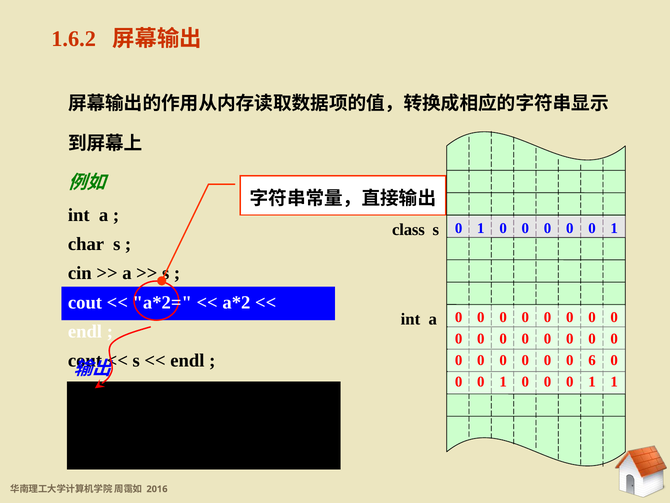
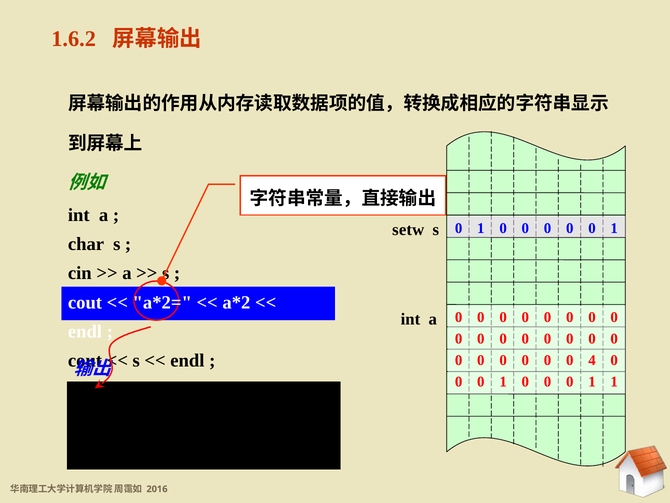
class: class -> setw (408, 229)
6: 6 -> 4 (592, 360)
